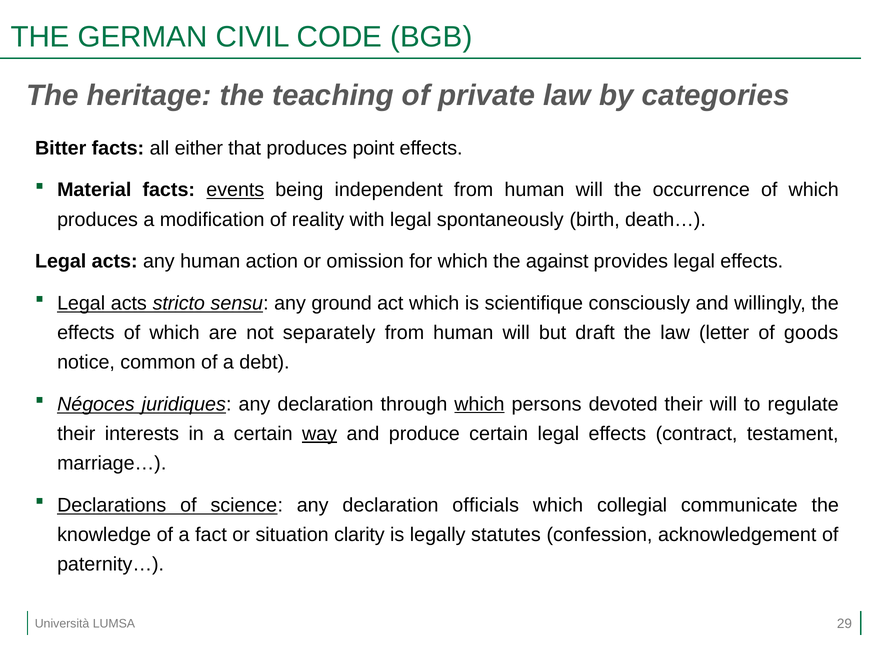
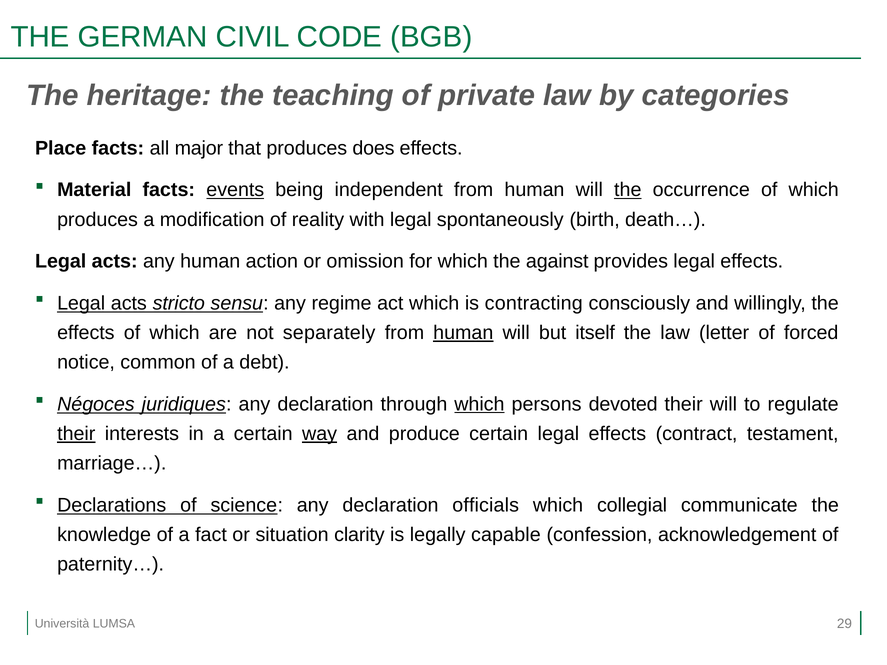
Bitter: Bitter -> Place (61, 148)
either: either -> major (199, 148)
point: point -> does (373, 148)
the underline: none -> present (628, 190)
ground: ground -> regime (342, 303)
scientifique: scientifique -> contracting (534, 303)
human underline: none -> present (463, 333)
draft: draft -> itself (595, 333)
goods: goods -> forced (811, 333)
their underline: none -> present (76, 434)
statutes: statutes -> capable (506, 535)
